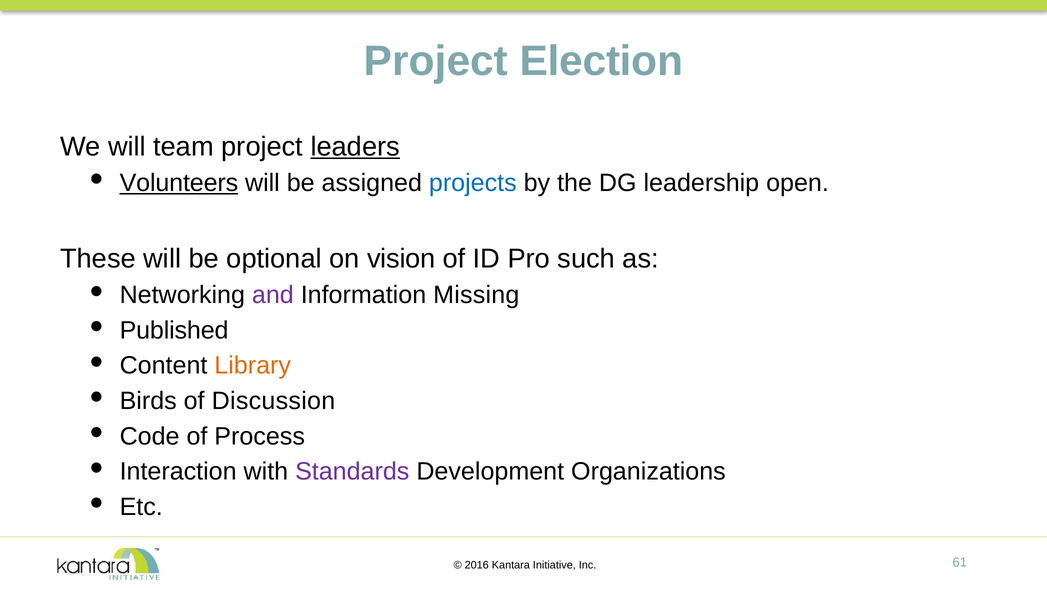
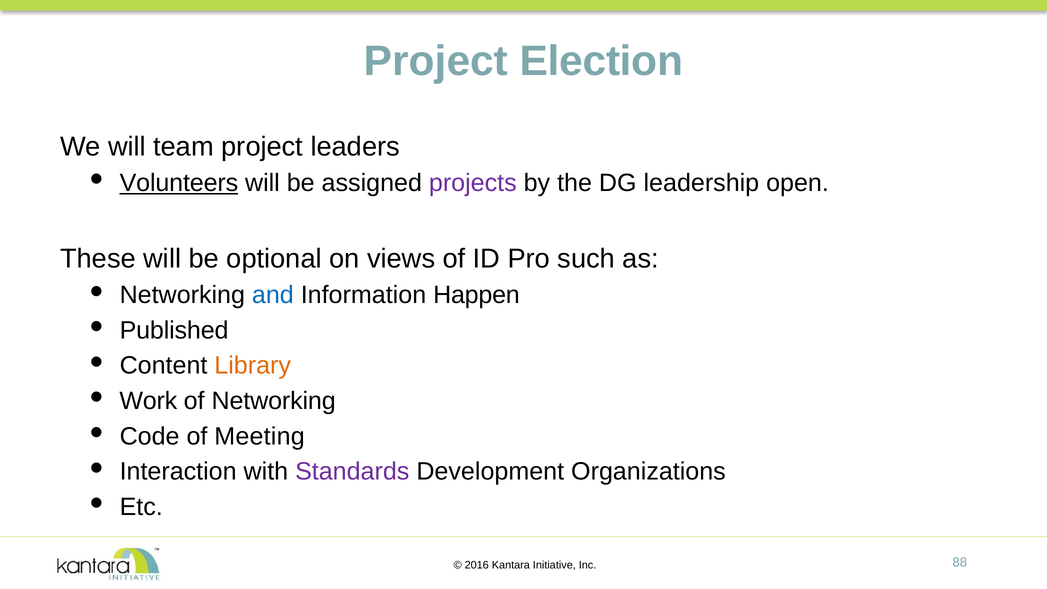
leaders underline: present -> none (355, 147)
projects colour: blue -> purple (473, 183)
vision: vision -> views (401, 259)
and colour: purple -> blue (273, 295)
Missing: Missing -> Happen (476, 295)
Birds: Birds -> Work (148, 401)
of Discussion: Discussion -> Networking (274, 401)
Process: Process -> Meeting (260, 436)
61: 61 -> 88 (960, 562)
